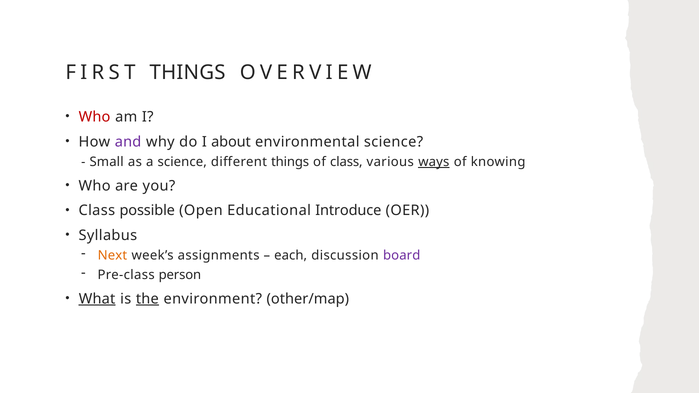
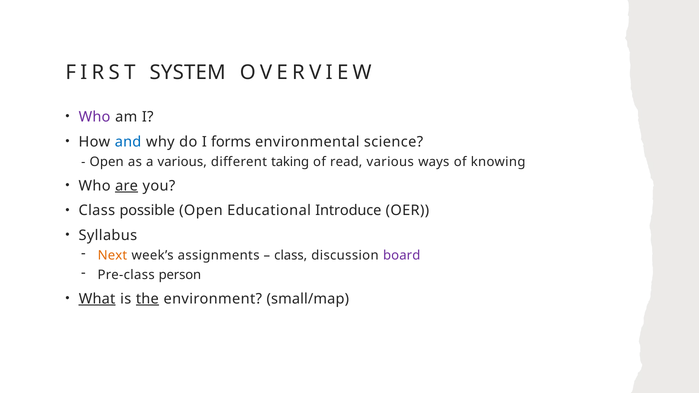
FIRST THINGS: THINGS -> SYSTEM (188, 72)
Who colour: red -> purple (95, 117)
and colour: purple -> blue (128, 142)
about: about -> forms (231, 142)
Small: Small -> Open (107, 162)
a science: science -> various (182, 162)
different things: things -> taking (290, 162)
of class: class -> read (346, 162)
ways underline: present -> none (434, 162)
are underline: none -> present (127, 186)
each: each -> class (291, 256)
other/map: other/map -> small/map (308, 299)
